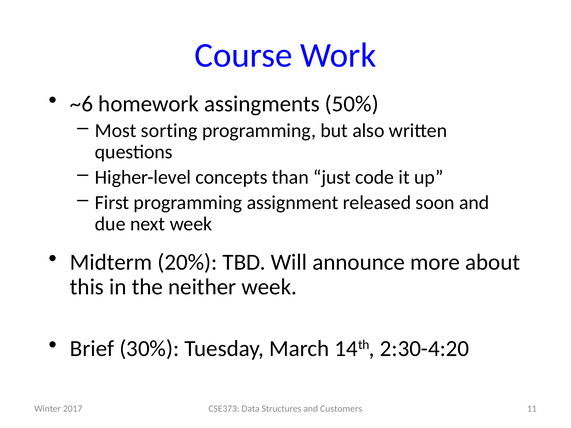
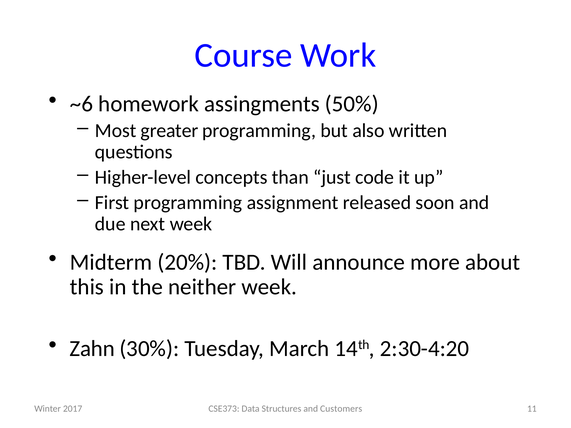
sorting: sorting -> greater (169, 131)
Brief: Brief -> Zahn (92, 349)
